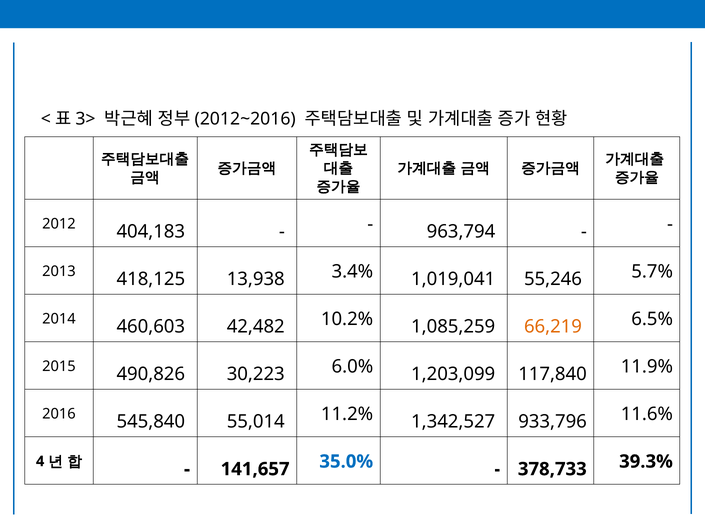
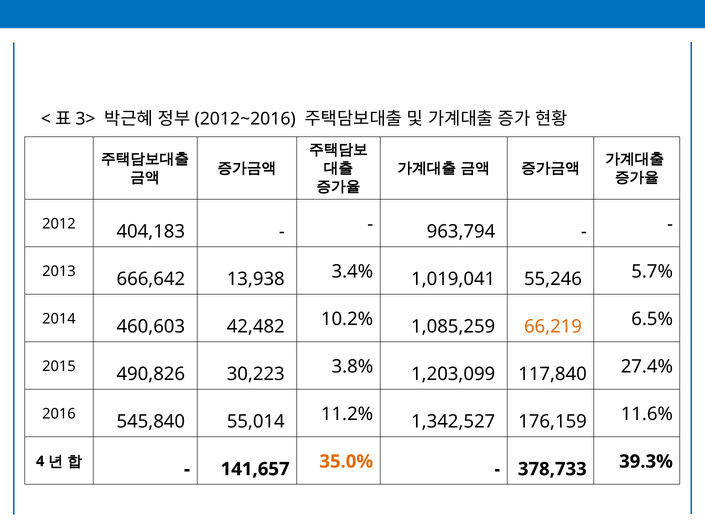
418,125: 418,125 -> 666,642 (151, 279)
6.0%: 6.0% -> 3.8% (352, 366)
11.9%: 11.9% -> 27.4% (647, 366)
933,796: 933,796 -> 176,159 (553, 421)
35.0% colour: blue -> orange (346, 461)
